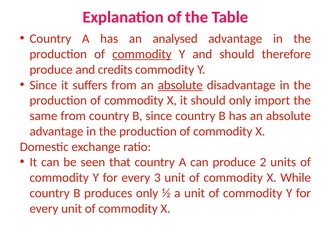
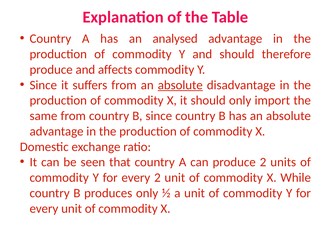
commodity underline: present -> none (142, 54)
credits: credits -> affects (115, 70)
every 3: 3 -> 2 (157, 178)
